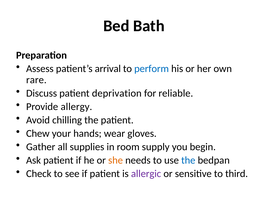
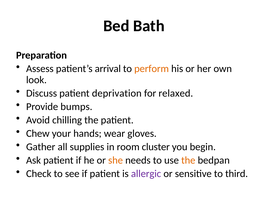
perform colour: blue -> orange (152, 69)
rare: rare -> look (36, 80)
reliable: reliable -> relaxed (176, 93)
allergy: allergy -> bumps (76, 107)
supply: supply -> cluster (156, 147)
the colour: blue -> orange (188, 160)
